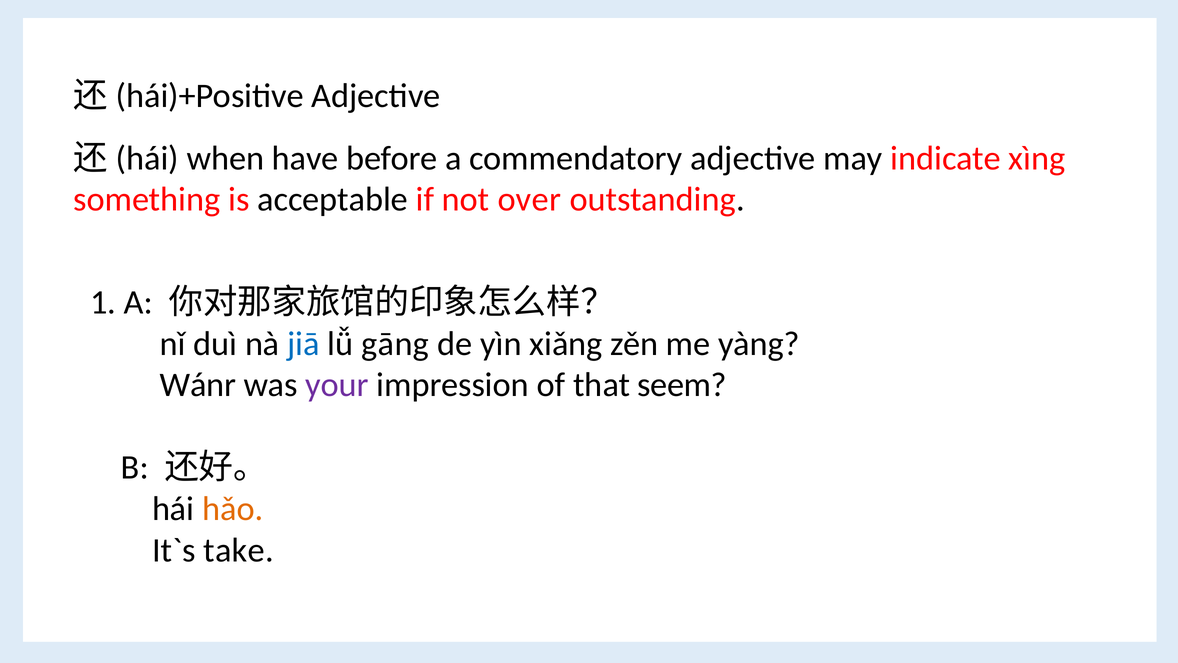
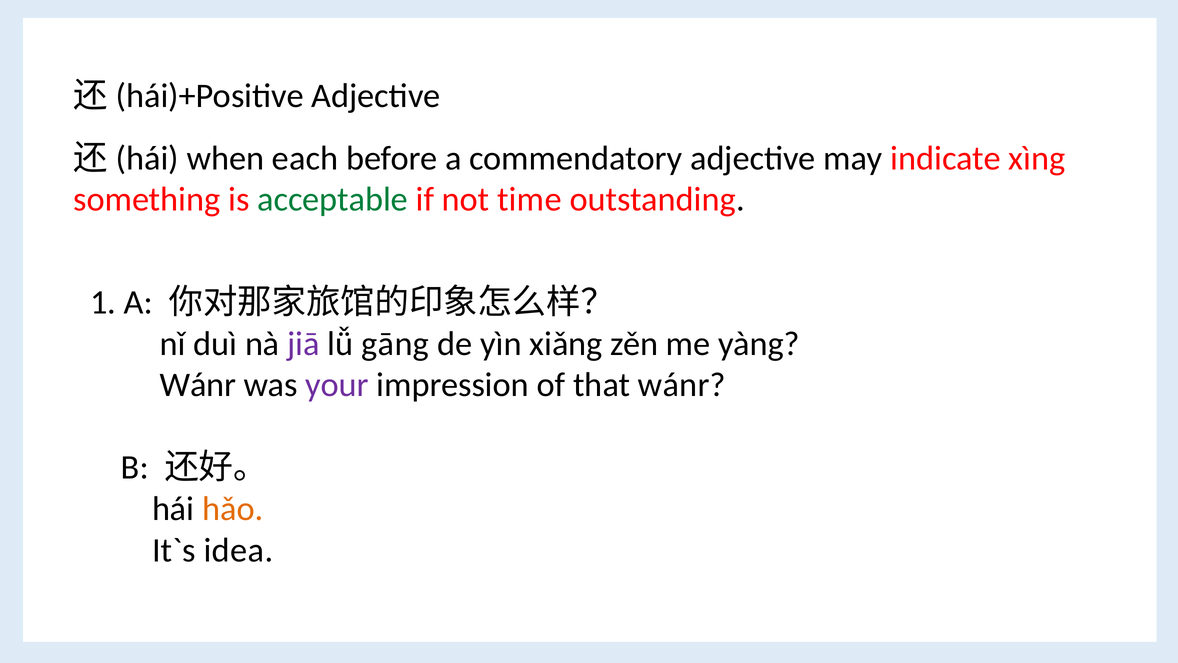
have: have -> each (305, 158)
acceptable colour: black -> green (333, 200)
over: over -> time (529, 200)
jiā colour: blue -> purple (303, 344)
that seem: seem -> wánr (682, 385)
take: take -> idea (238, 550)
